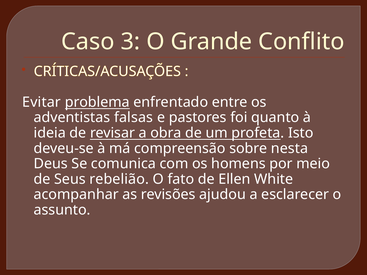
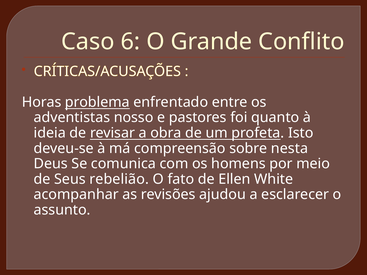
3: 3 -> 6 (130, 42)
Evitar: Evitar -> Horas (42, 102)
falsas: falsas -> nosso (134, 118)
